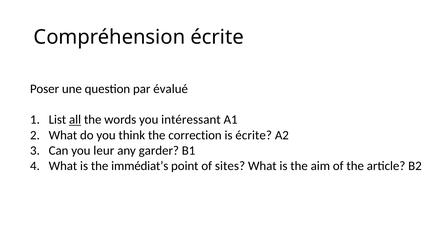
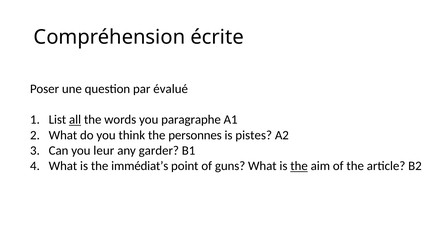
intéressant: intéressant -> paragraphe (191, 120)
correction: correction -> personnes (195, 135)
is écrite: écrite -> pistes (254, 135)
sites: sites -> guns (230, 166)
the underline: none -> present (299, 166)
